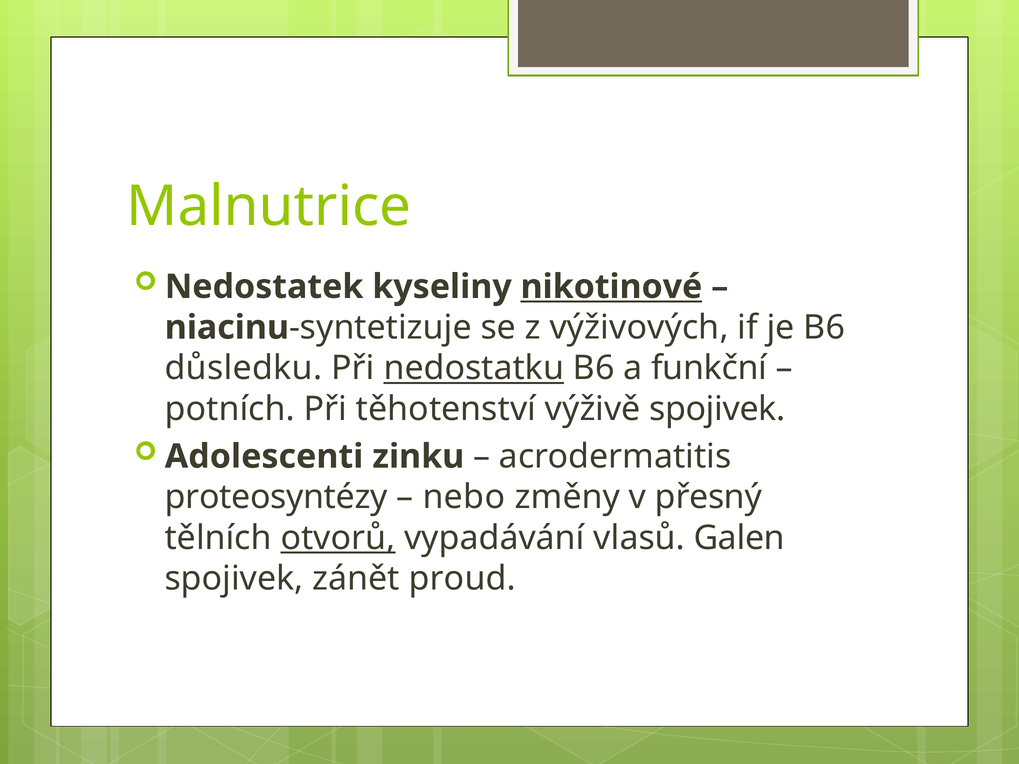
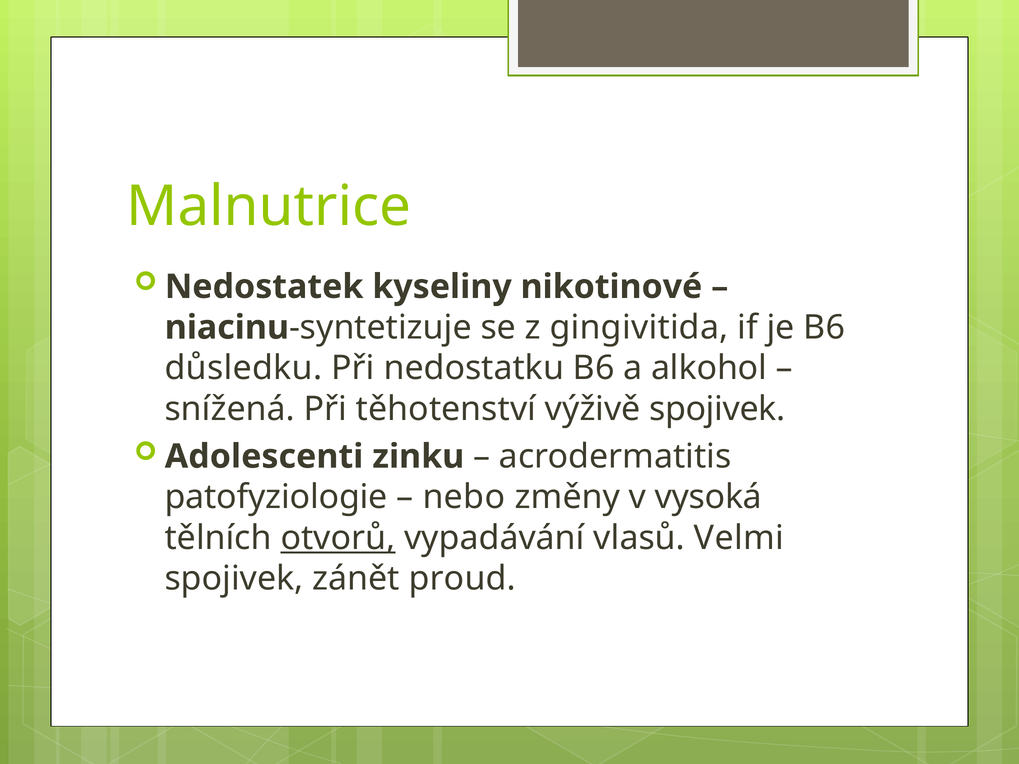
nikotinové underline: present -> none (611, 287)
výživových: výživových -> gingivitida (639, 328)
nedostatku underline: present -> none (474, 368)
funkční: funkční -> alkohol (709, 368)
potních: potních -> snížená (230, 409)
proteosyntézy: proteosyntézy -> patofyziologie (276, 497)
přesný: přesný -> vysoká (708, 497)
Galen: Galen -> Velmi (739, 538)
